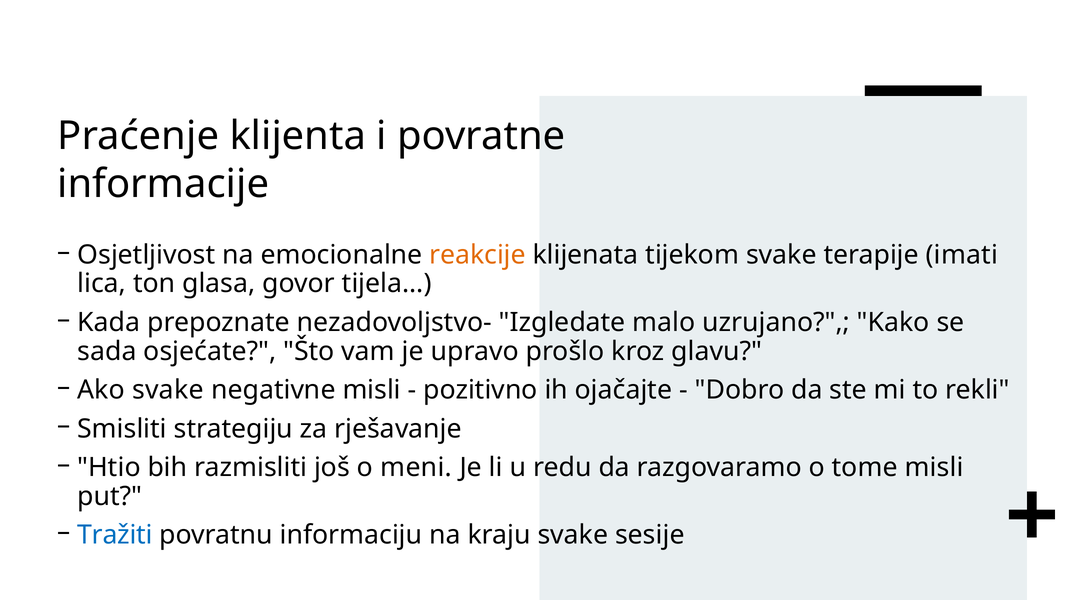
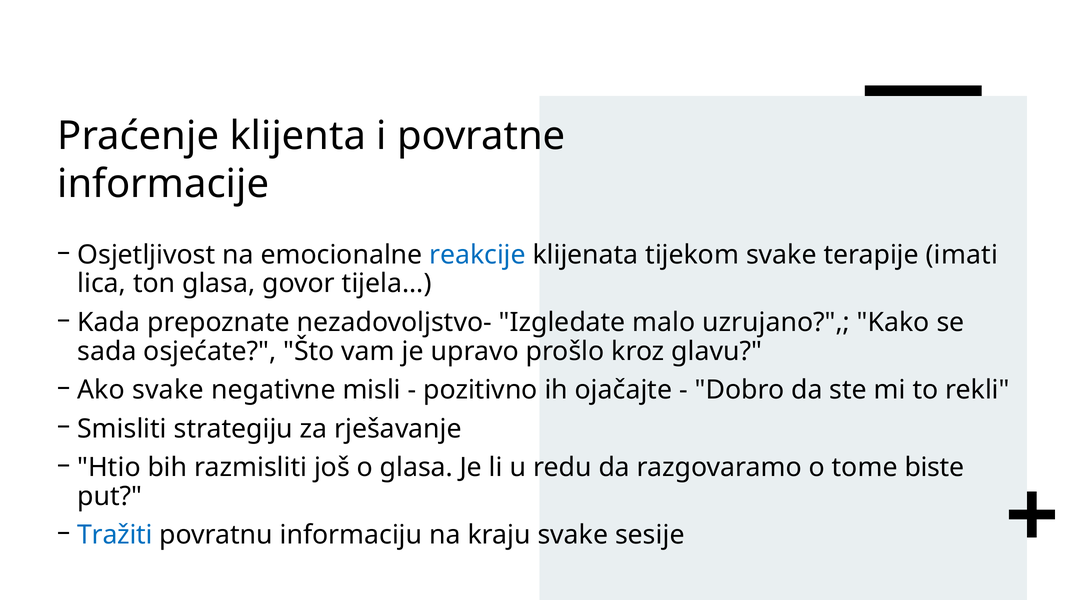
reakcije colour: orange -> blue (478, 255)
o meni: meni -> glasa (416, 468)
tome misli: misli -> biste (934, 468)
